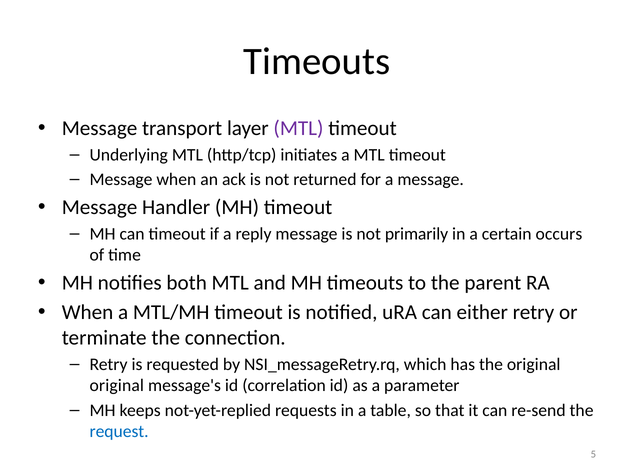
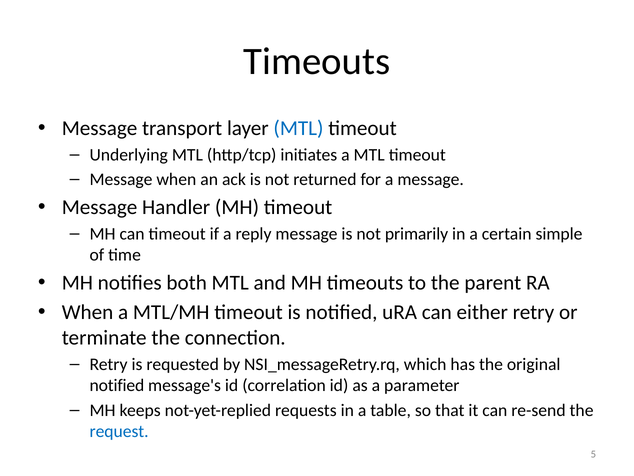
MTL colour: purple -> blue (298, 128)
occurs: occurs -> simple (559, 234)
original: original -> notified (117, 385)
